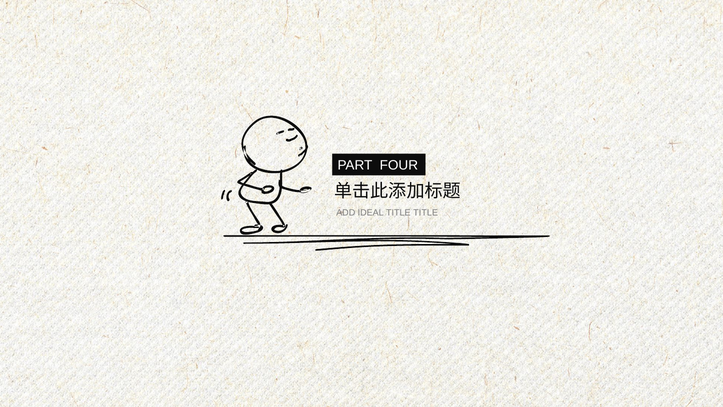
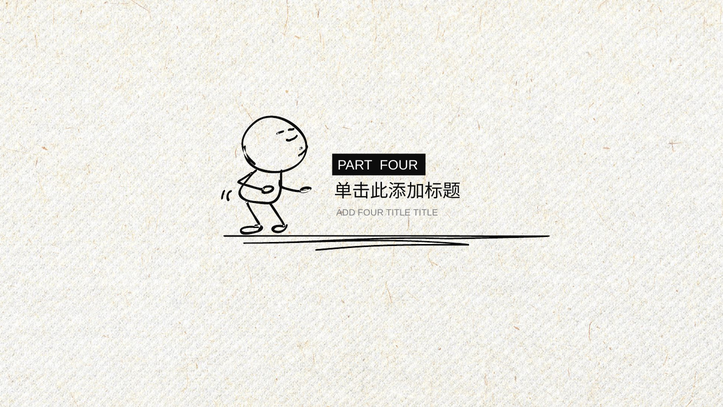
ADD IDEAL: IDEAL -> FOUR (371, 213)
